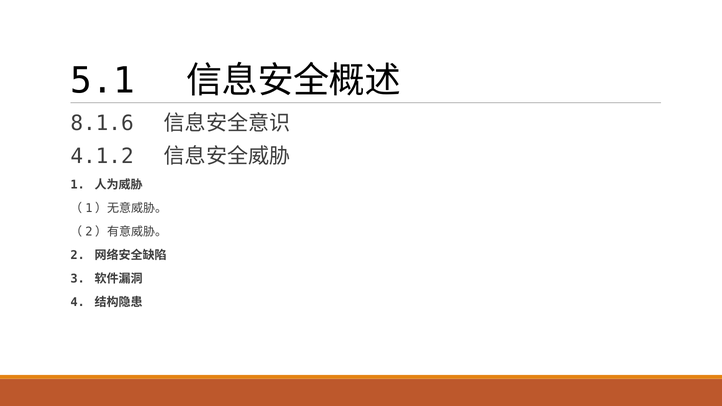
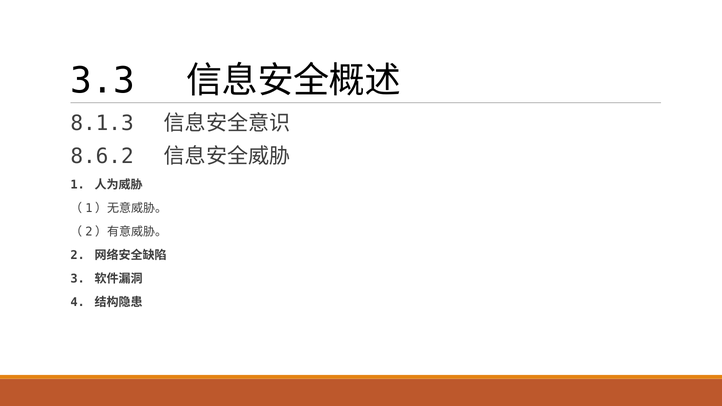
5.1: 5.1 -> 3.3 (103, 81)
8.1.6: 8.1.6 -> 8.1.3 (102, 123)
4.1.2: 4.1.2 -> 8.6.2 (102, 156)
